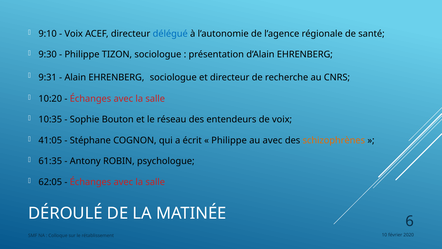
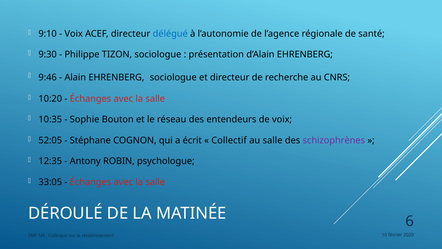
9:31: 9:31 -> 9:46 (48, 77)
41:05: 41:05 -> 52:05 (50, 140)
Philippe: Philippe -> Collectif (229, 140)
au avec: avec -> salle (273, 140)
schizophrènes colour: orange -> purple (334, 140)
61:35: 61:35 -> 12:35 (50, 161)
62:05: 62:05 -> 33:05 (50, 182)
